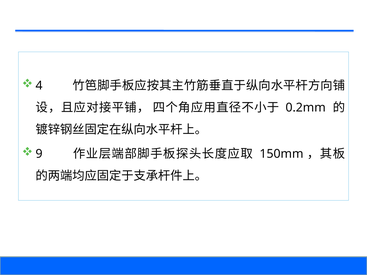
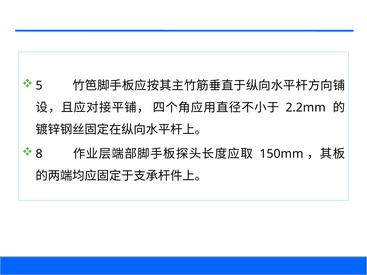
4: 4 -> 5 (39, 86)
0.2mm: 0.2mm -> 2.2mm (306, 108)
9: 9 -> 8 (39, 154)
